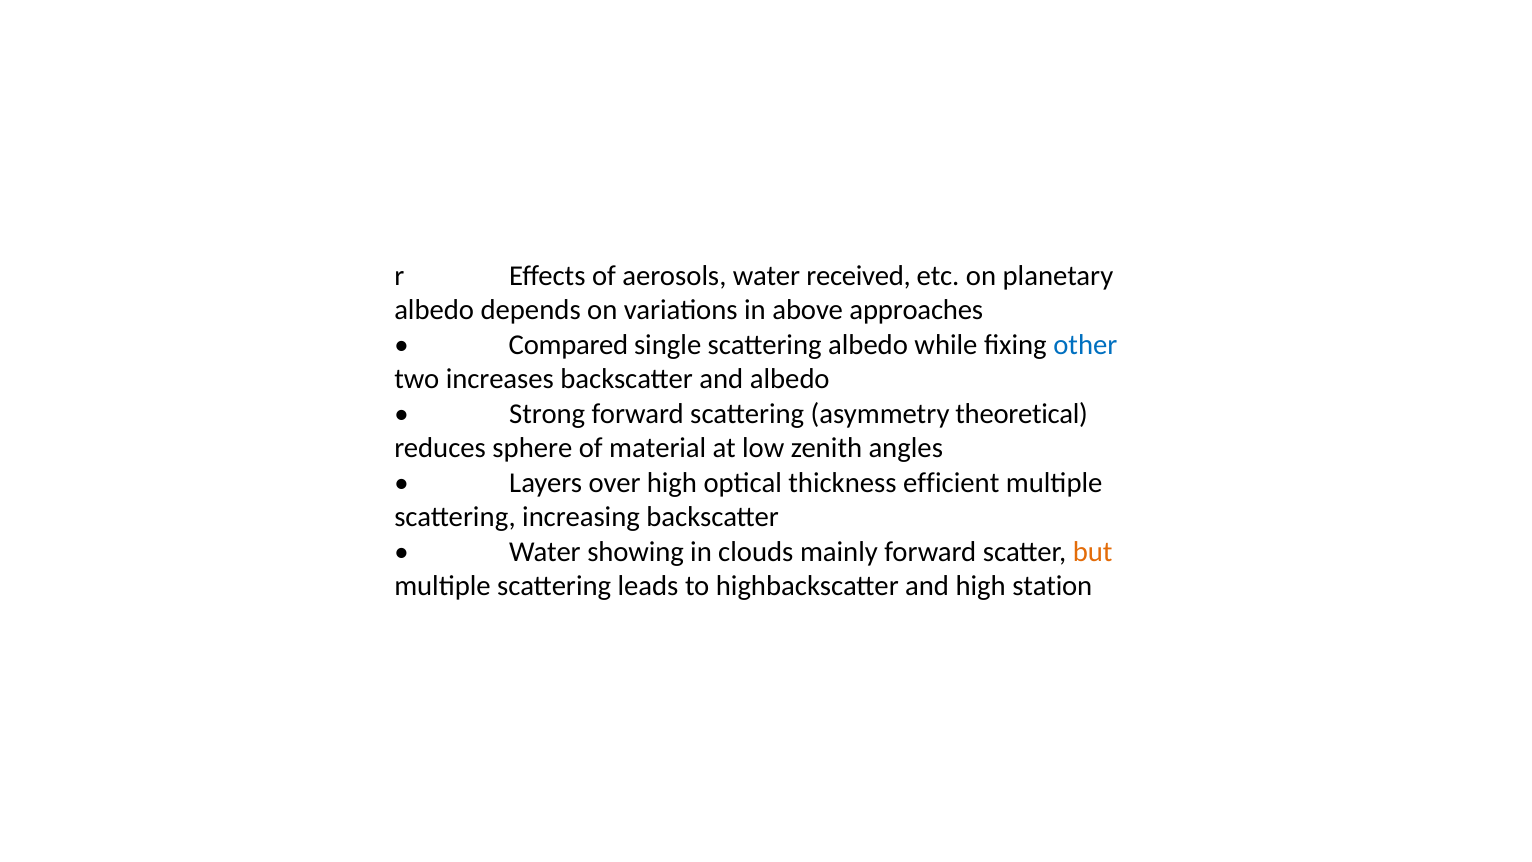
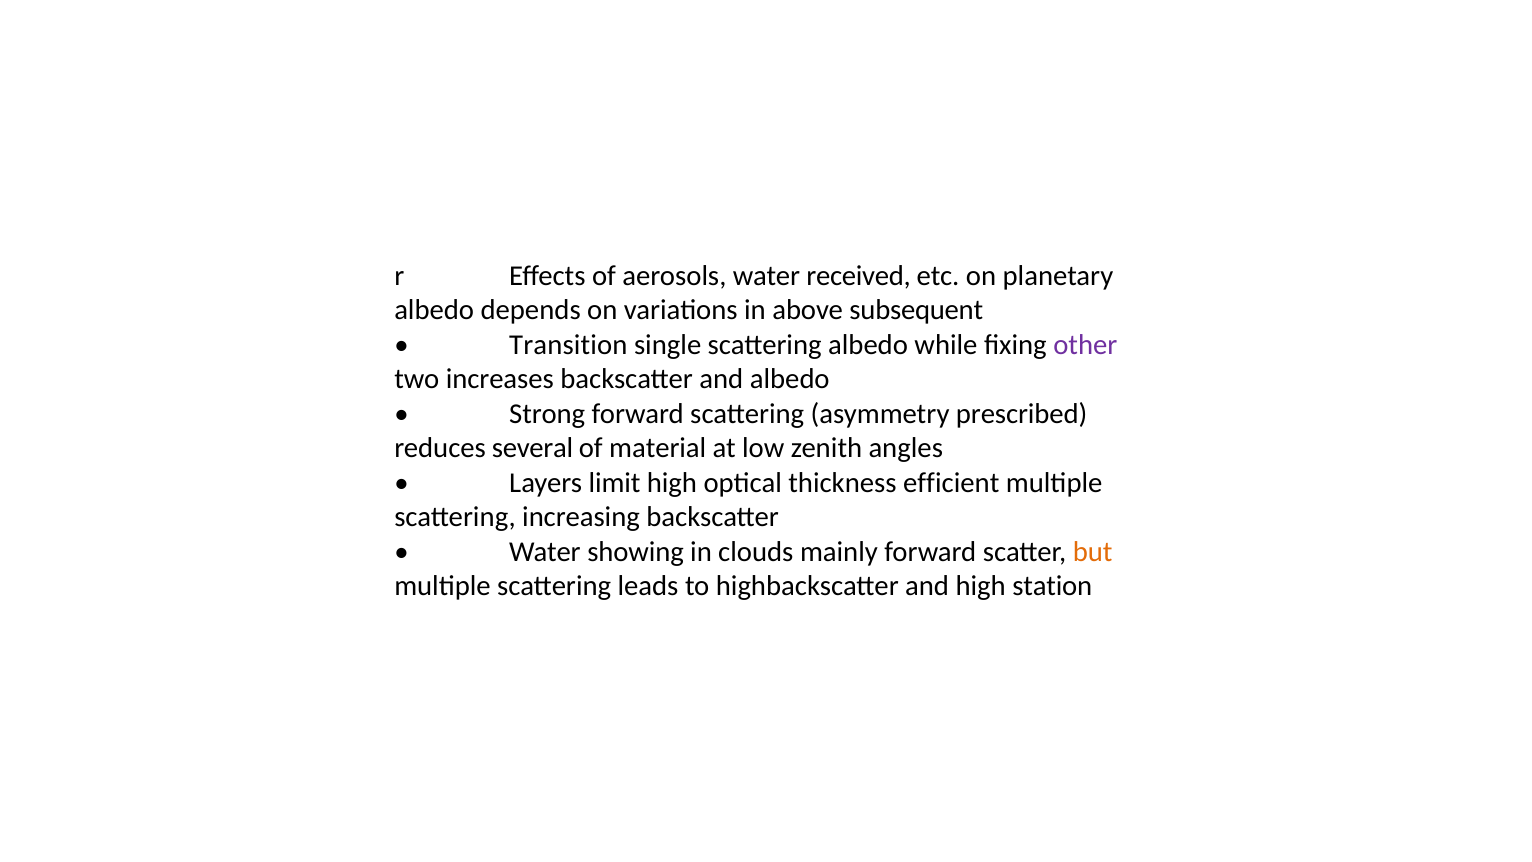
approaches: approaches -> subsequent (916, 310)
Compared: Compared -> Transition (568, 345)
other colour: blue -> purple (1085, 345)
theoretical: theoretical -> prescribed (1022, 414)
sphere: sphere -> several (533, 448)
over: over -> limit (615, 483)
